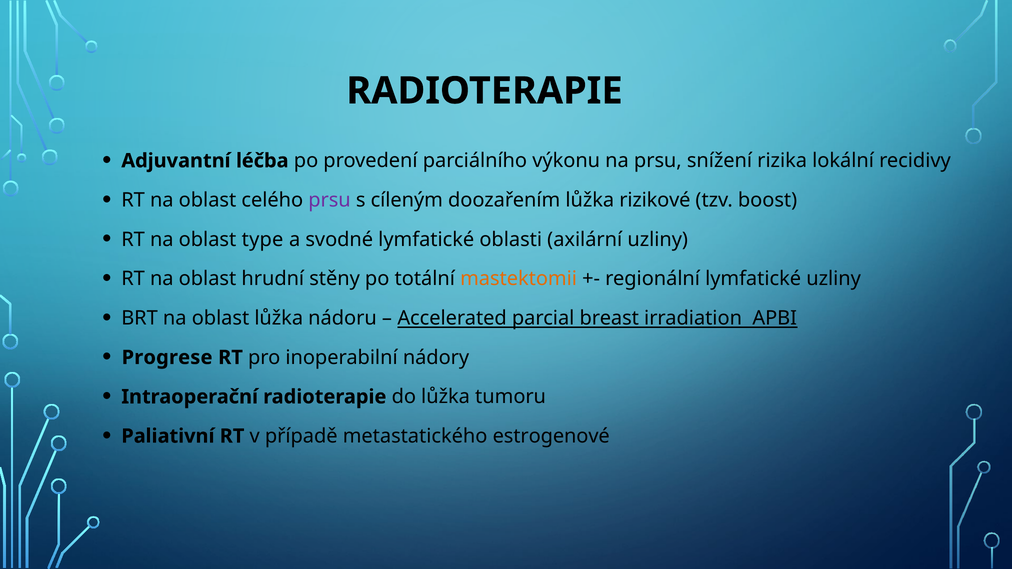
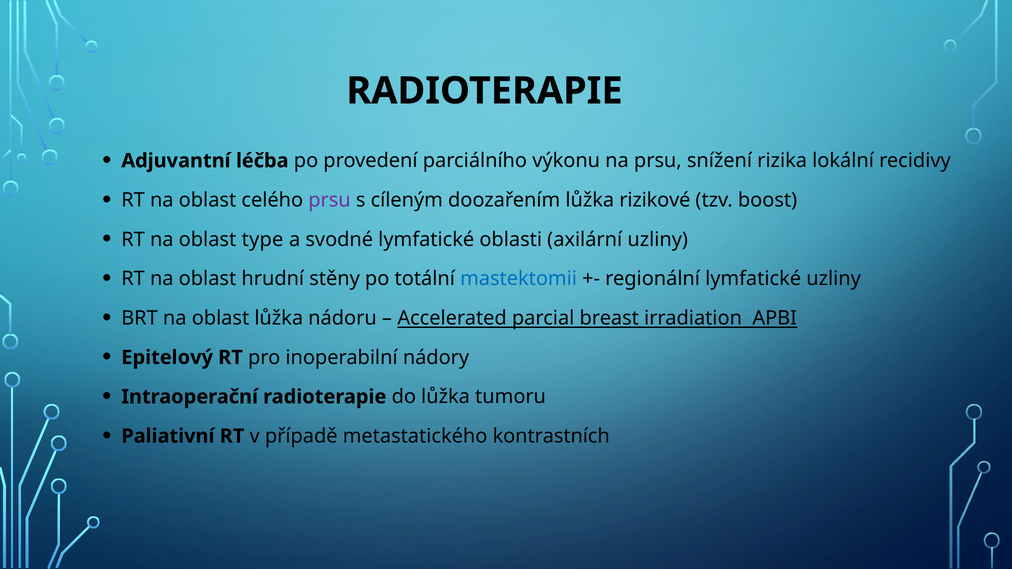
mastektomii colour: orange -> blue (519, 279)
Progrese: Progrese -> Epitelový (167, 358)
estrogenové: estrogenové -> kontrastních (551, 436)
